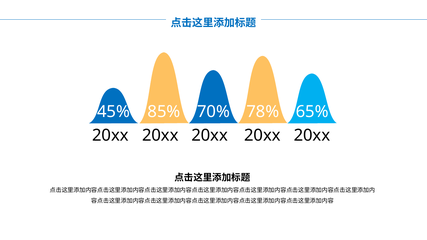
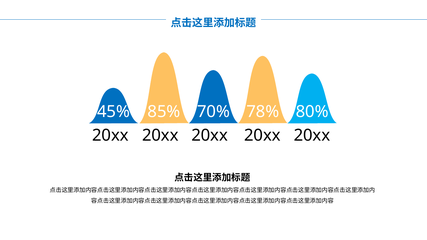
65%: 65% -> 80% (312, 112)
